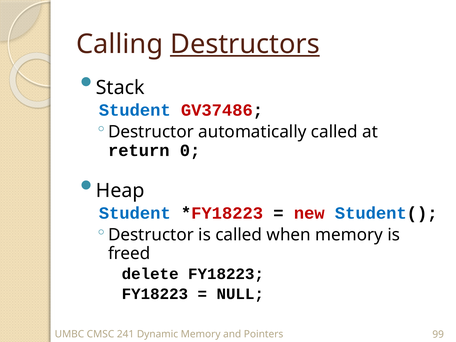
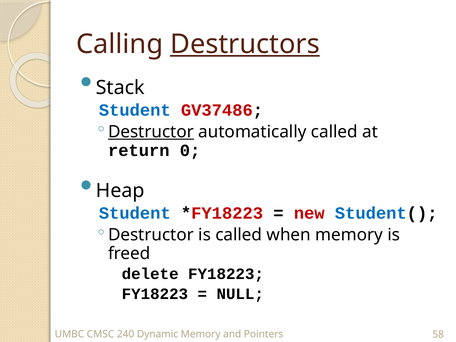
Destructor underline: none -> present (151, 132)
241: 241 -> 240 (126, 334)
99: 99 -> 58 (438, 334)
